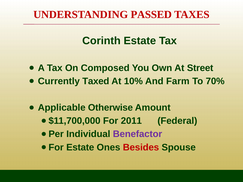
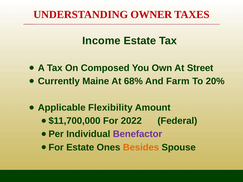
PASSED: PASSED -> OWNER (151, 15)
Corinth: Corinth -> Income (101, 41)
Taxed: Taxed -> Maine (96, 81)
10%: 10% -> 68% (133, 81)
70%: 70% -> 20% (215, 81)
Otherwise: Otherwise -> Flexibility (110, 108)
2011: 2011 -> 2022 (131, 121)
Besides colour: red -> orange (141, 147)
